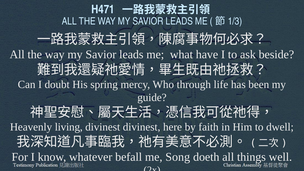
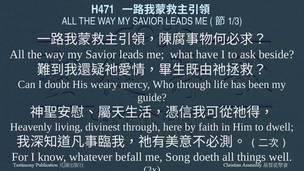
spring: spring -> weary (104, 84)
divinest divinest: divinest -> through (142, 127)
